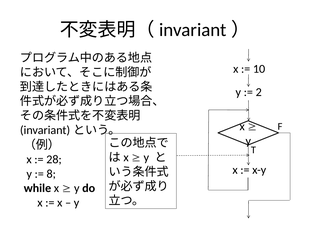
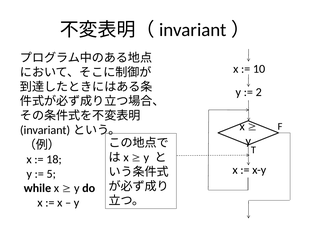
28: 28 -> 18 (54, 160)
8: 8 -> 5 (51, 174)
